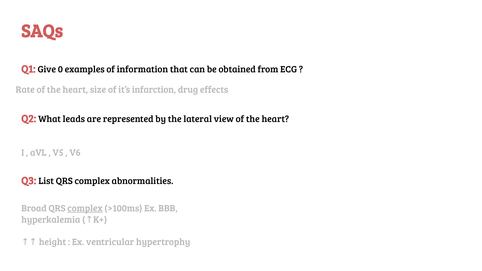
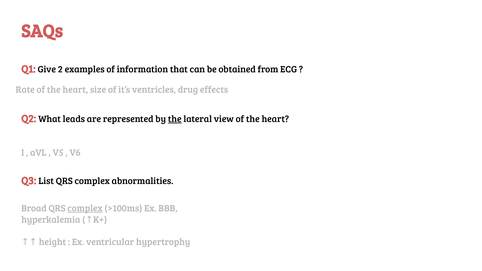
0: 0 -> 2 (60, 69)
infarction: infarction -> ventricles (154, 90)
the underline: none -> present (175, 119)
